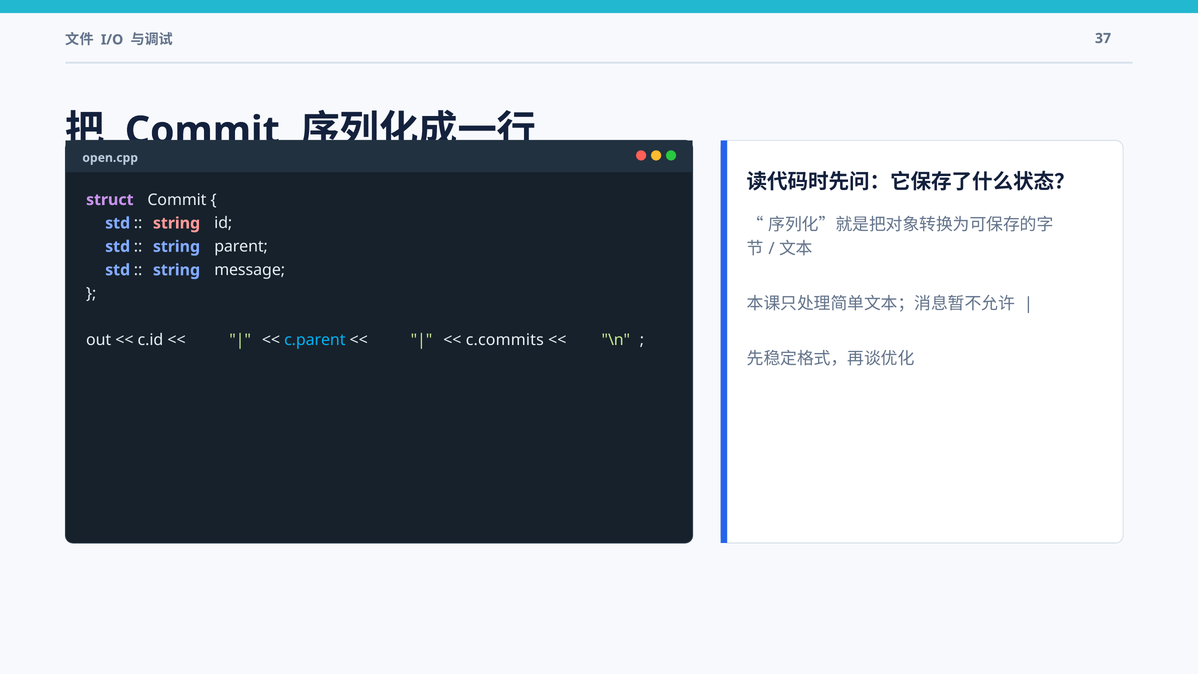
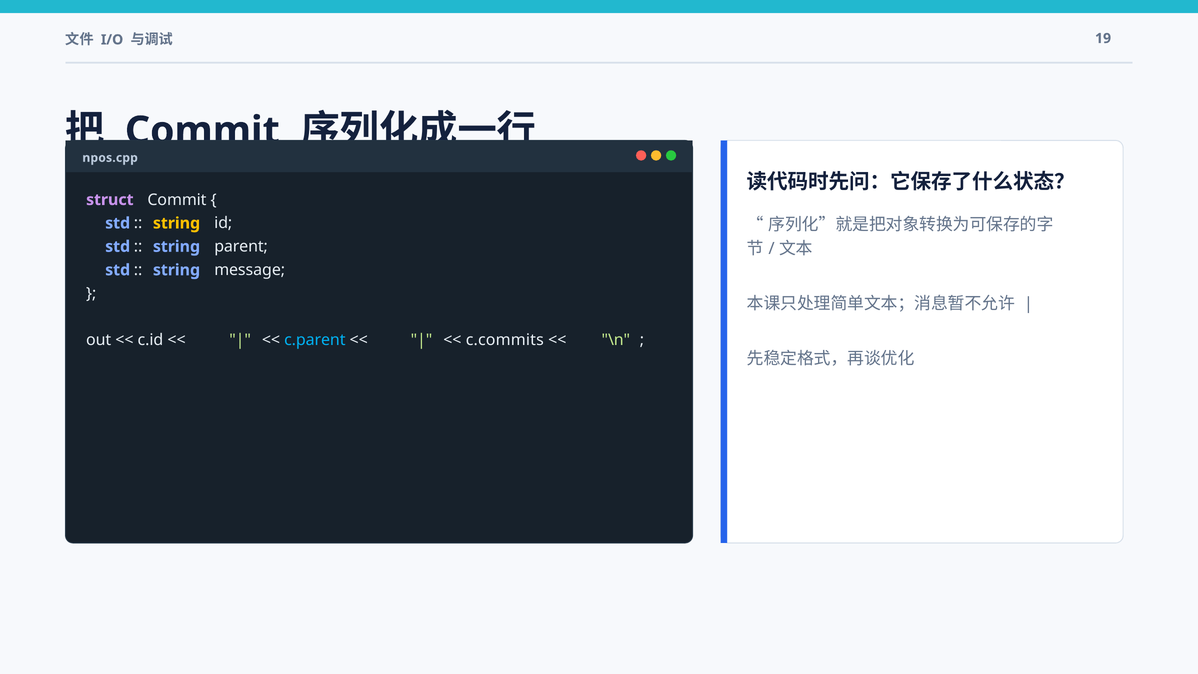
37: 37 -> 19 (1103, 38)
open.cpp: open.cpp -> npos.cpp (110, 158)
string colour: pink -> yellow (177, 223)
